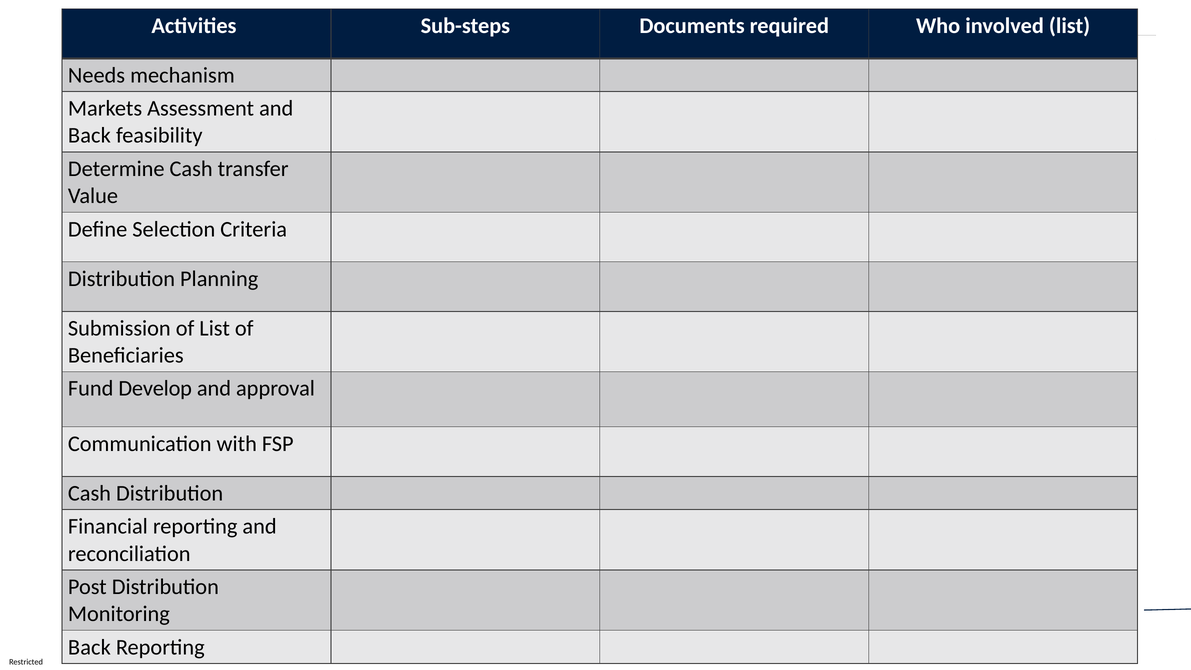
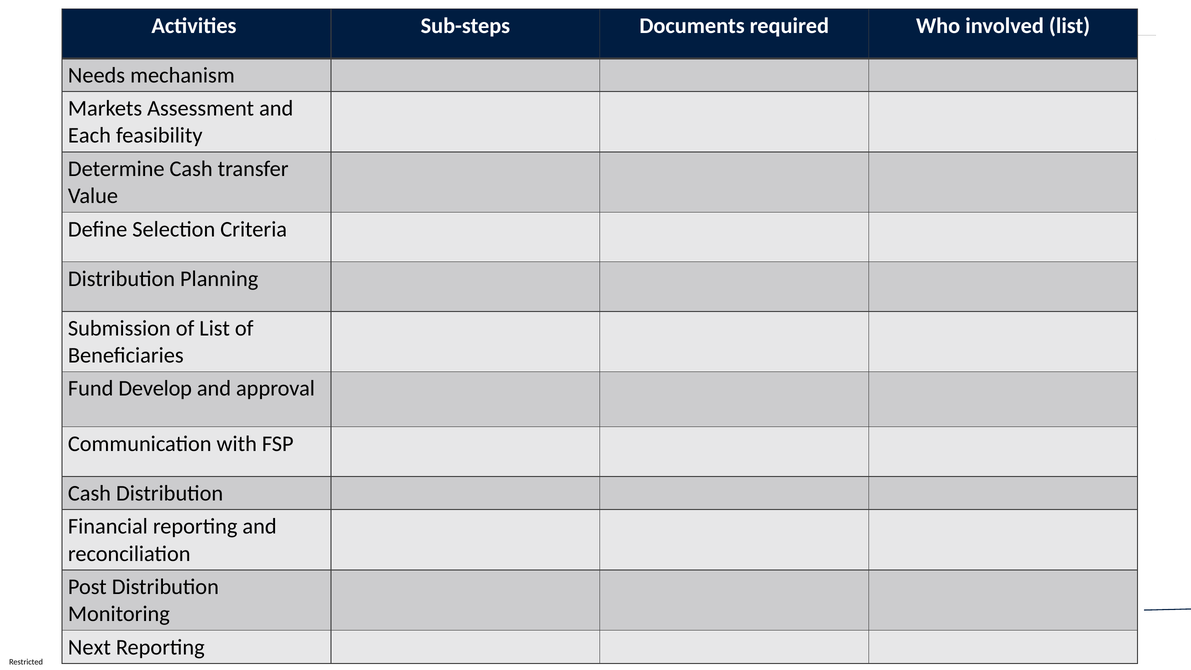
Back: Back -> Each (89, 136)
Back: Back -> Next (89, 647)
